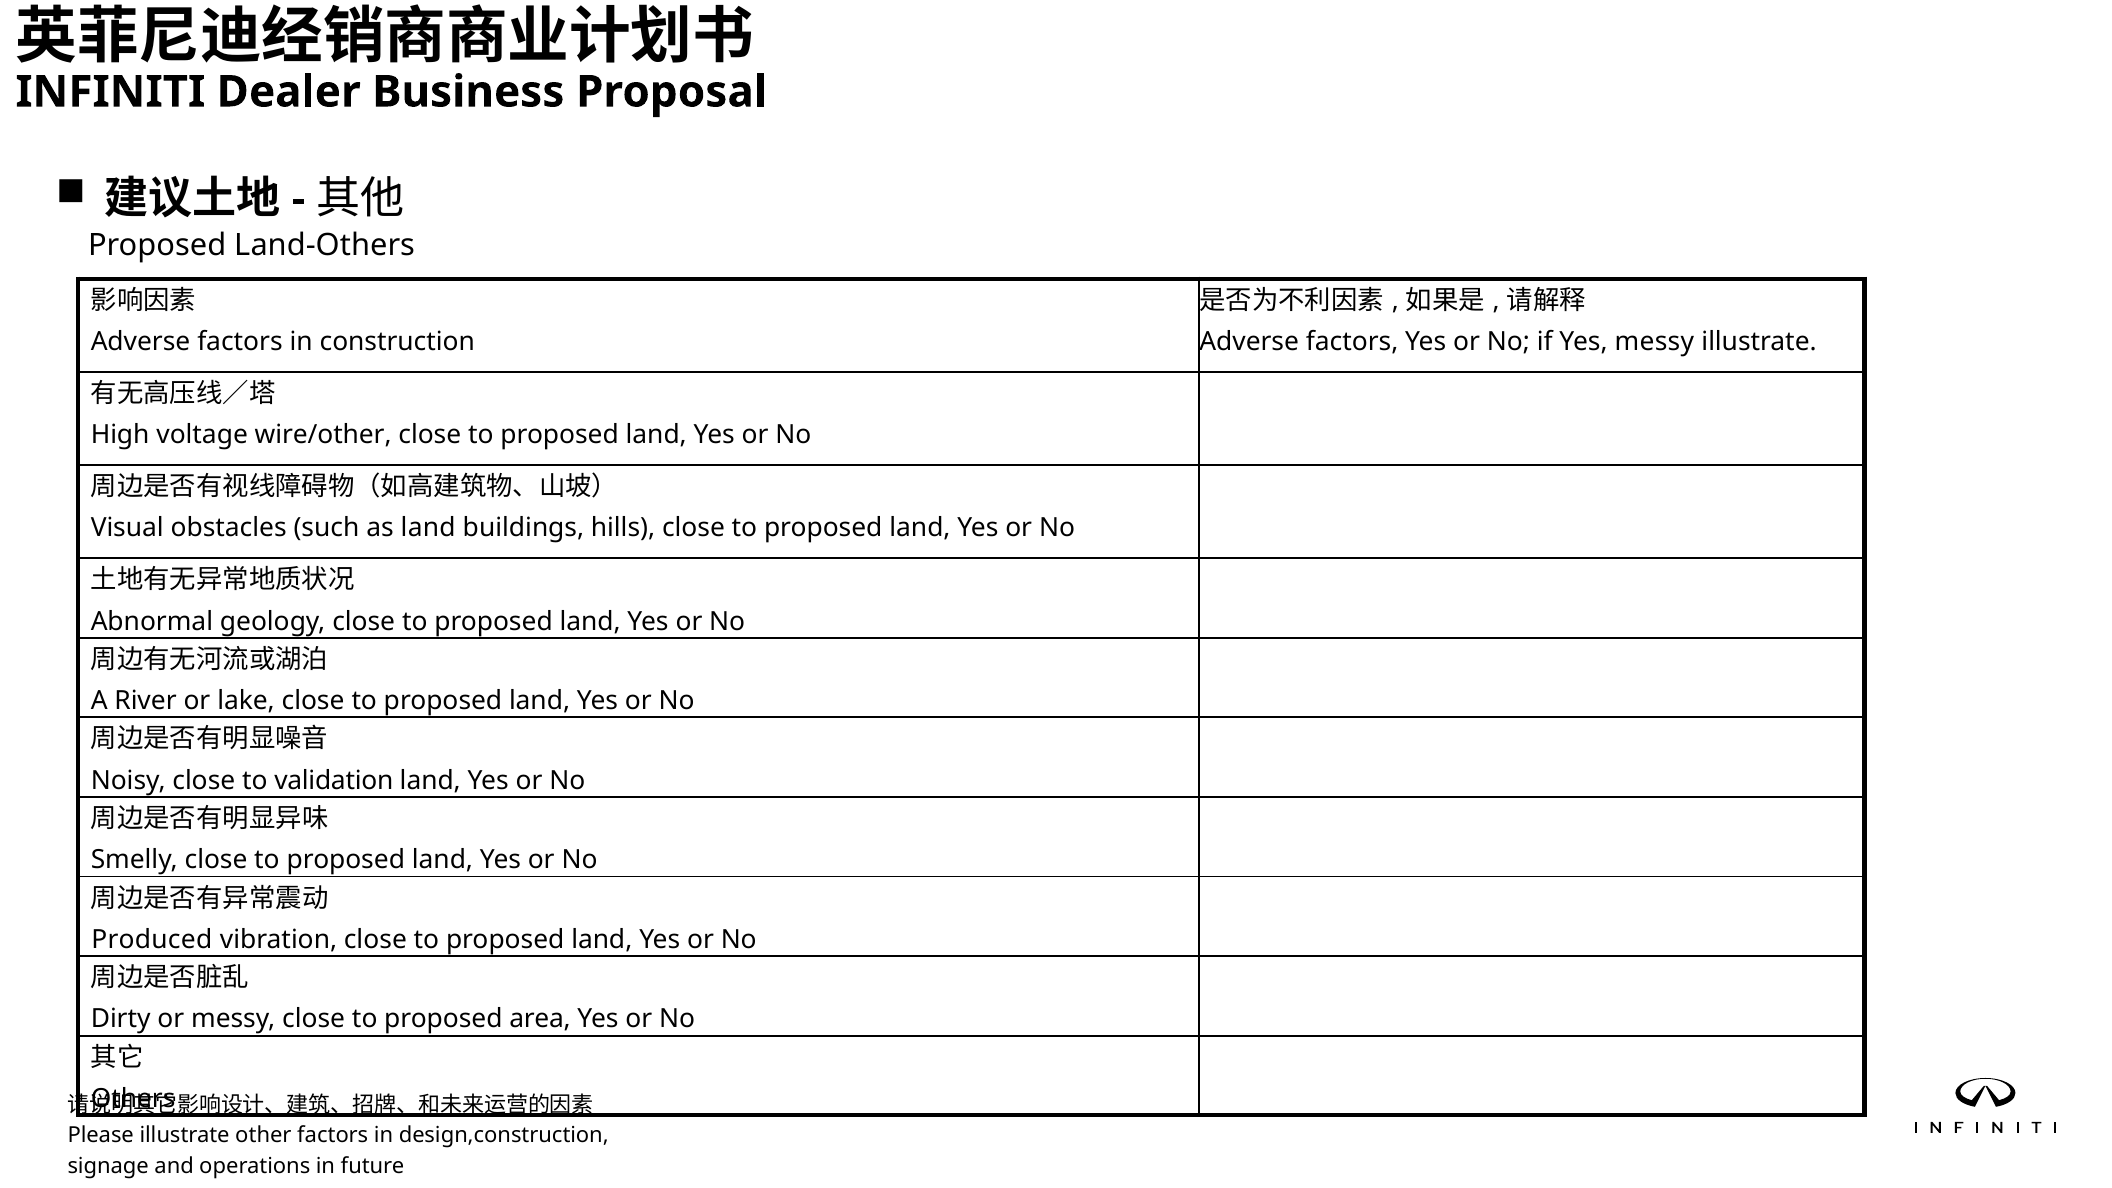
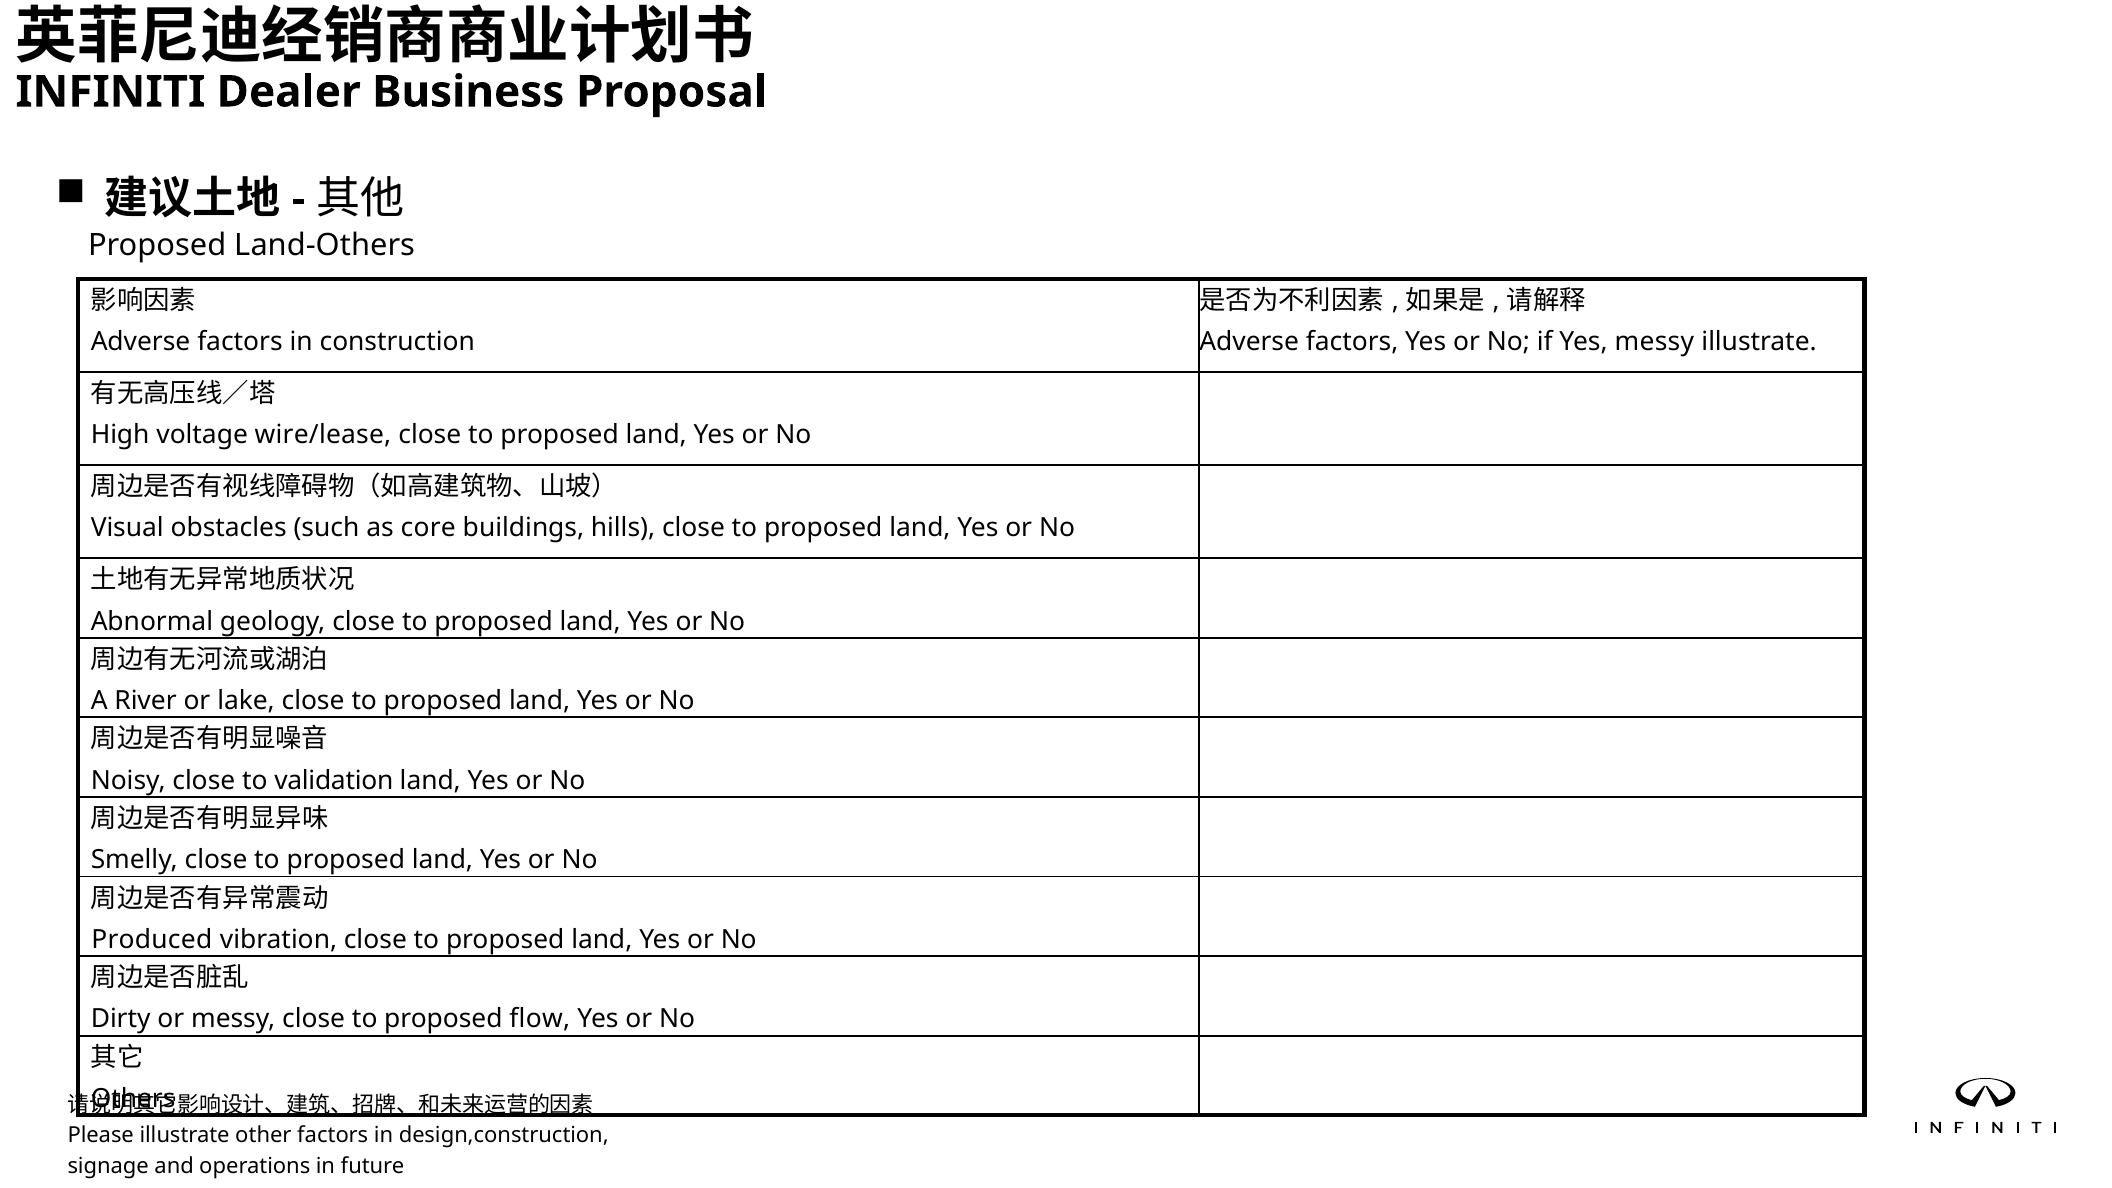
wire/other: wire/other -> wire/lease (323, 435)
as land: land -> core (428, 528)
area: area -> flow (540, 1019)
